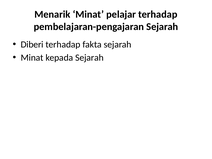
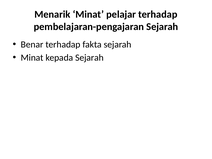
Diberi: Diberi -> Benar (32, 44)
